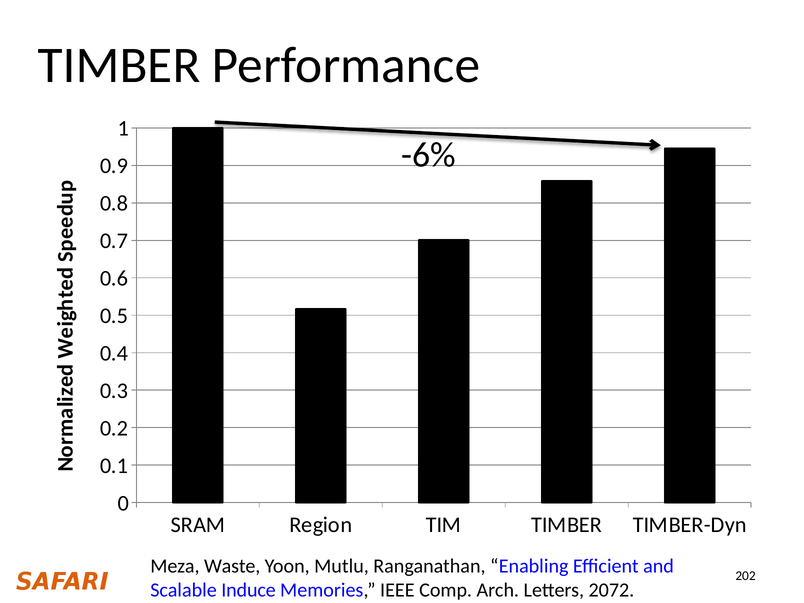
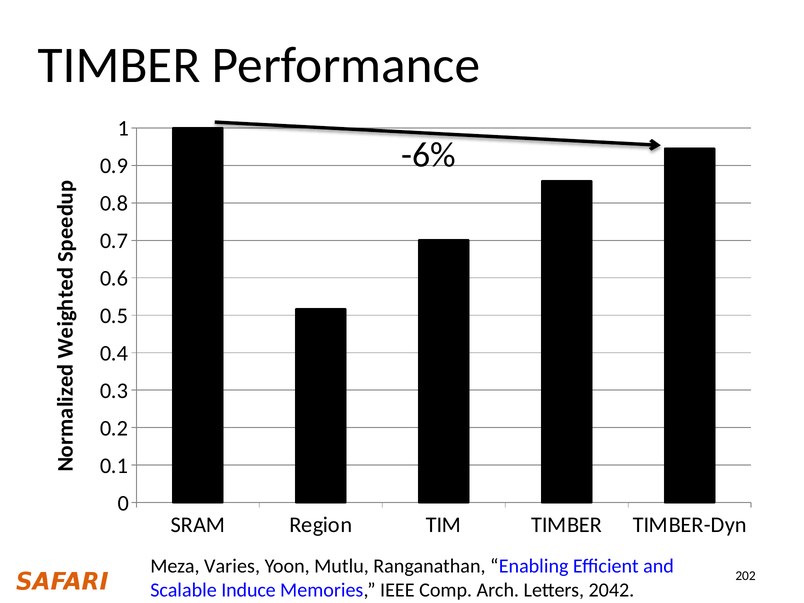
Waste: Waste -> Varies (232, 566)
2072: 2072 -> 2042 (611, 590)
